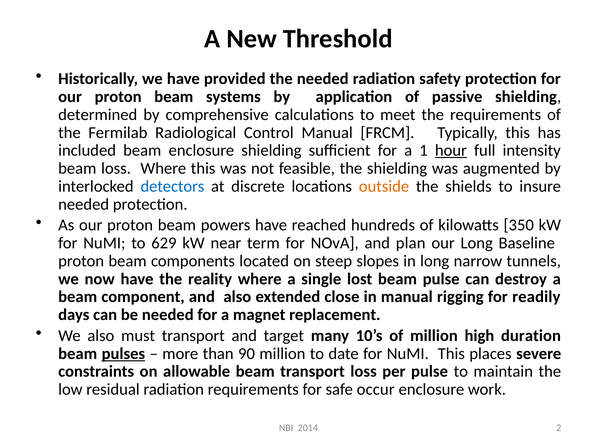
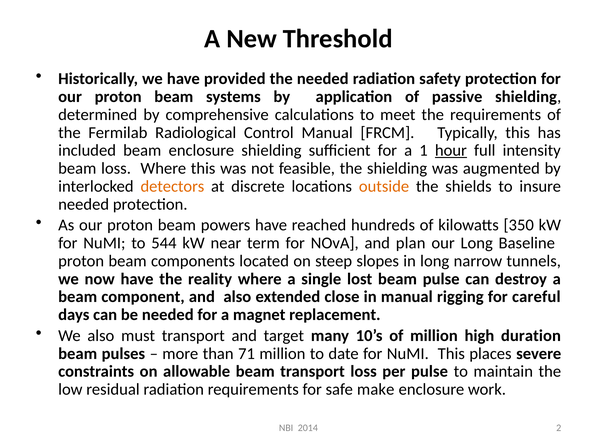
detectors colour: blue -> orange (172, 186)
629: 629 -> 544 (164, 243)
readily: readily -> careful (536, 297)
pulses underline: present -> none (123, 353)
90: 90 -> 71 (247, 353)
occur: occur -> make (376, 389)
